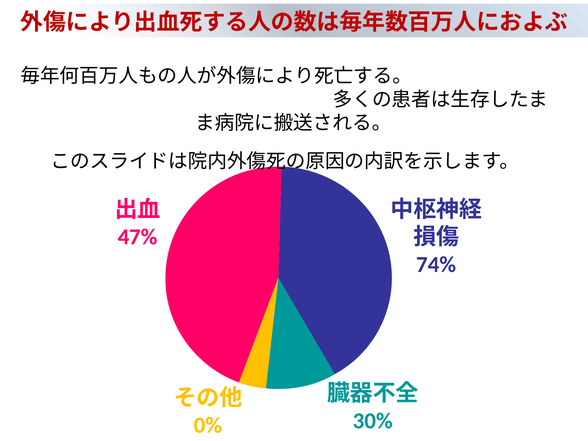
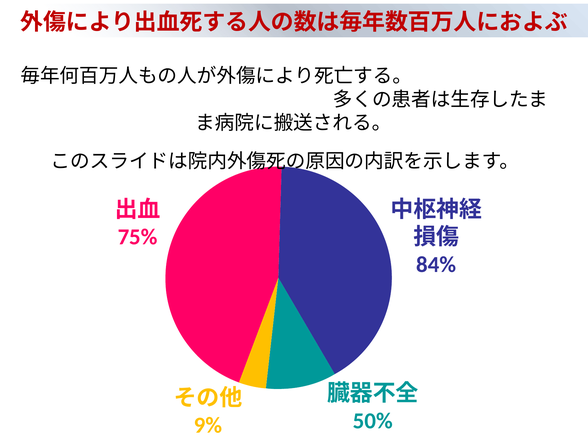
47%: 47% -> 75% (138, 237)
74%: 74% -> 84% (436, 265)
30%: 30% -> 50% (373, 421)
0%: 0% -> 9% (208, 425)
